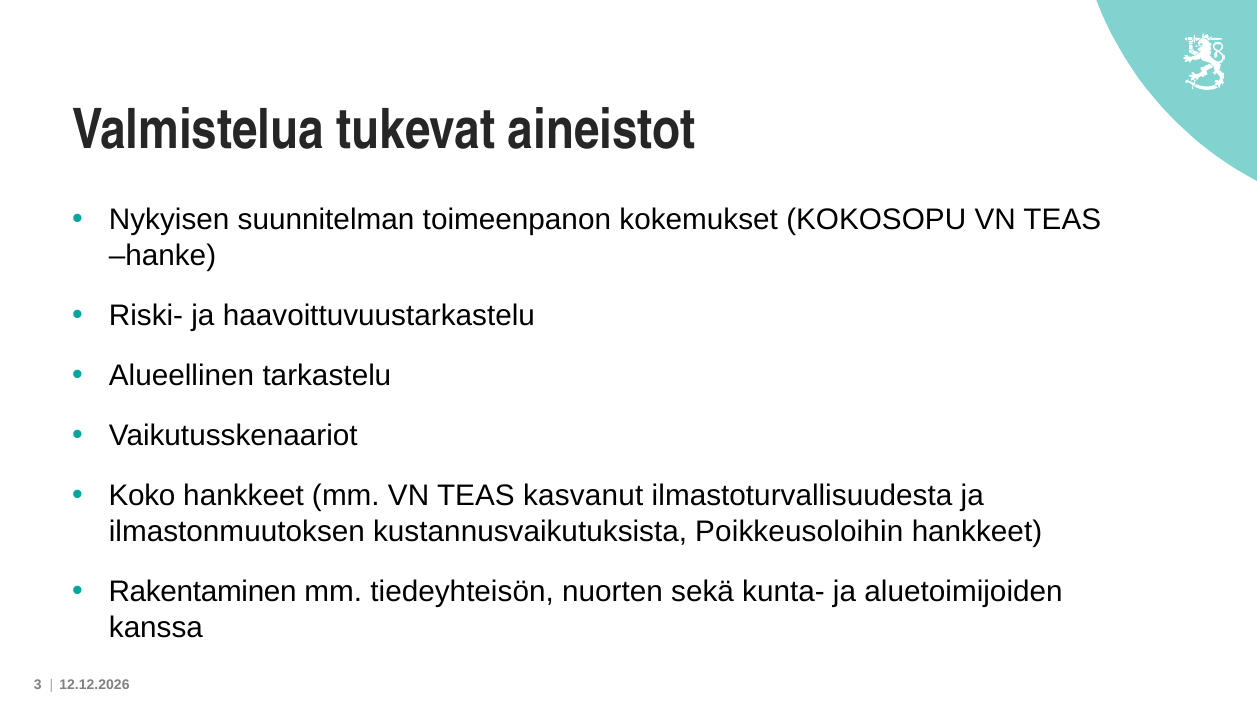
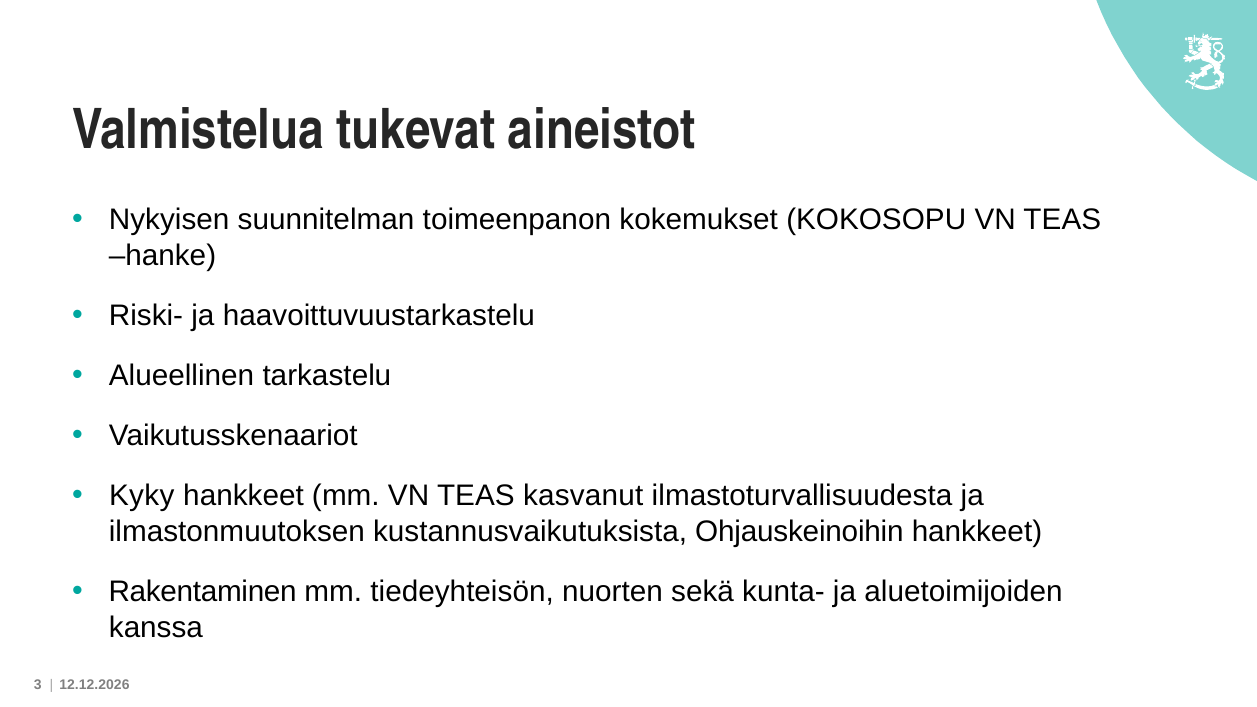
Koko: Koko -> Kyky (142, 496)
Poikkeusoloihin: Poikkeusoloihin -> Ohjauskeinoihin (799, 532)
